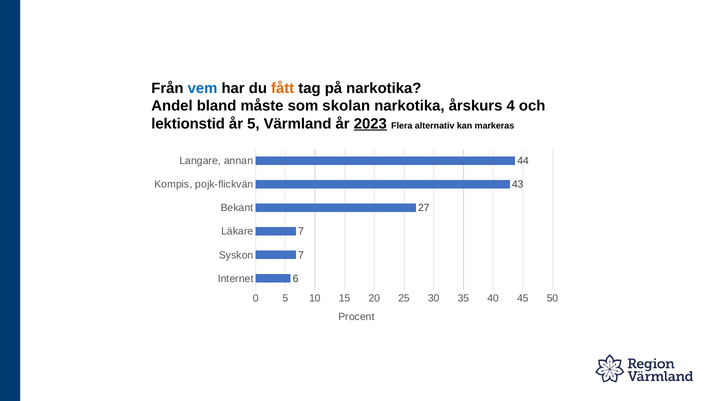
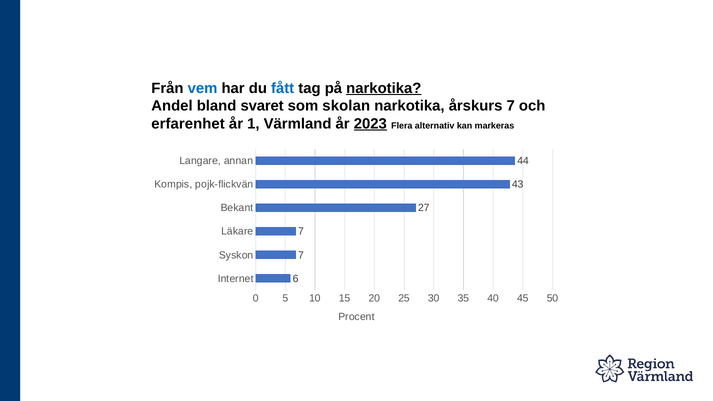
fått colour: orange -> blue (283, 88)
narkotika underline: none -> present (384, 88)
måste: måste -> svaret (262, 106)
årskurs 4: 4 -> 7 (511, 106)
lektionstid: lektionstid -> erfarenhet (188, 124)
år 5: 5 -> 1 (253, 124)
